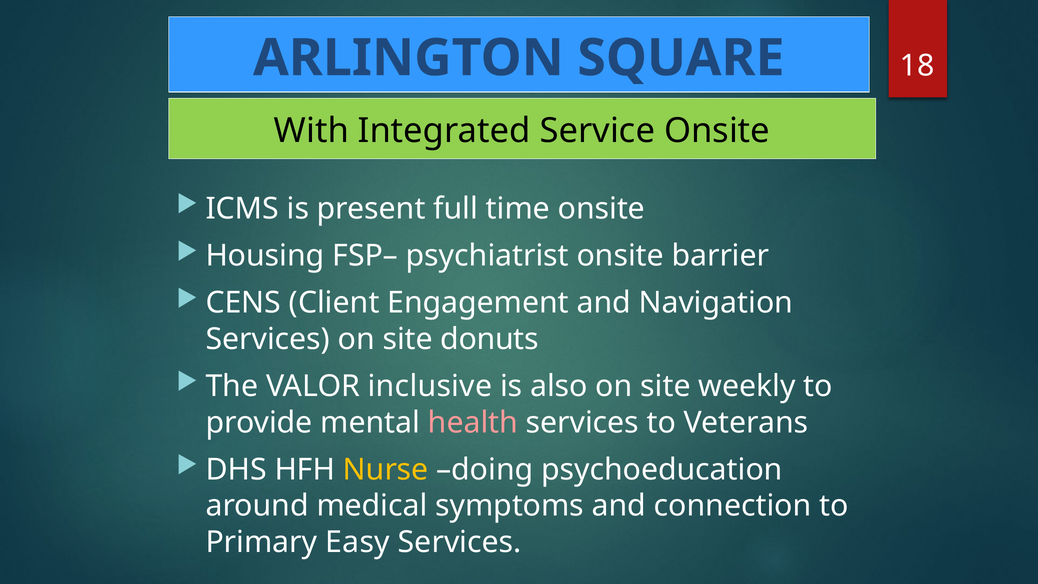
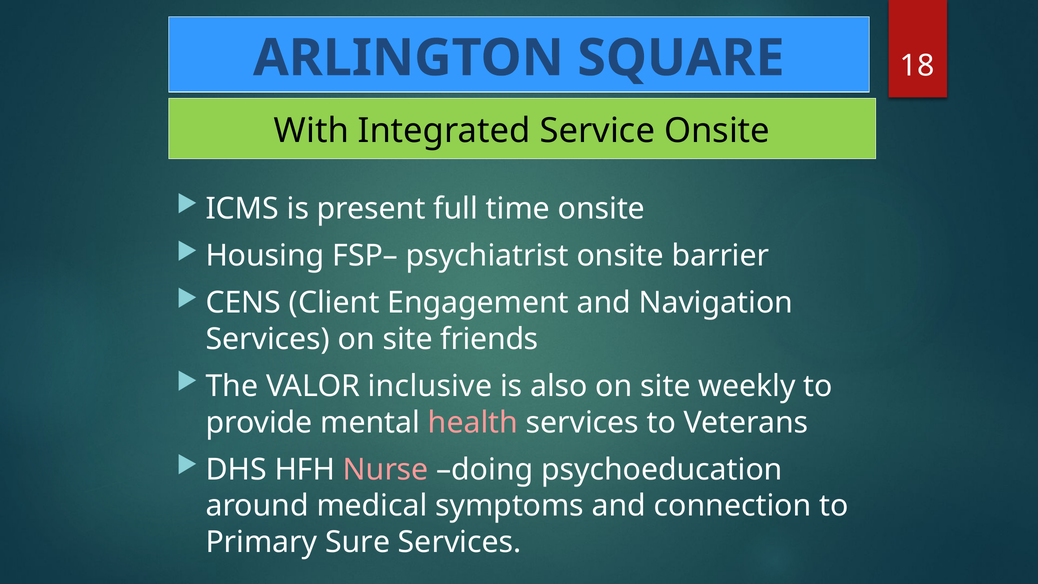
donuts: donuts -> friends (489, 339)
Nurse colour: yellow -> pink (386, 470)
Easy: Easy -> Sure (358, 542)
